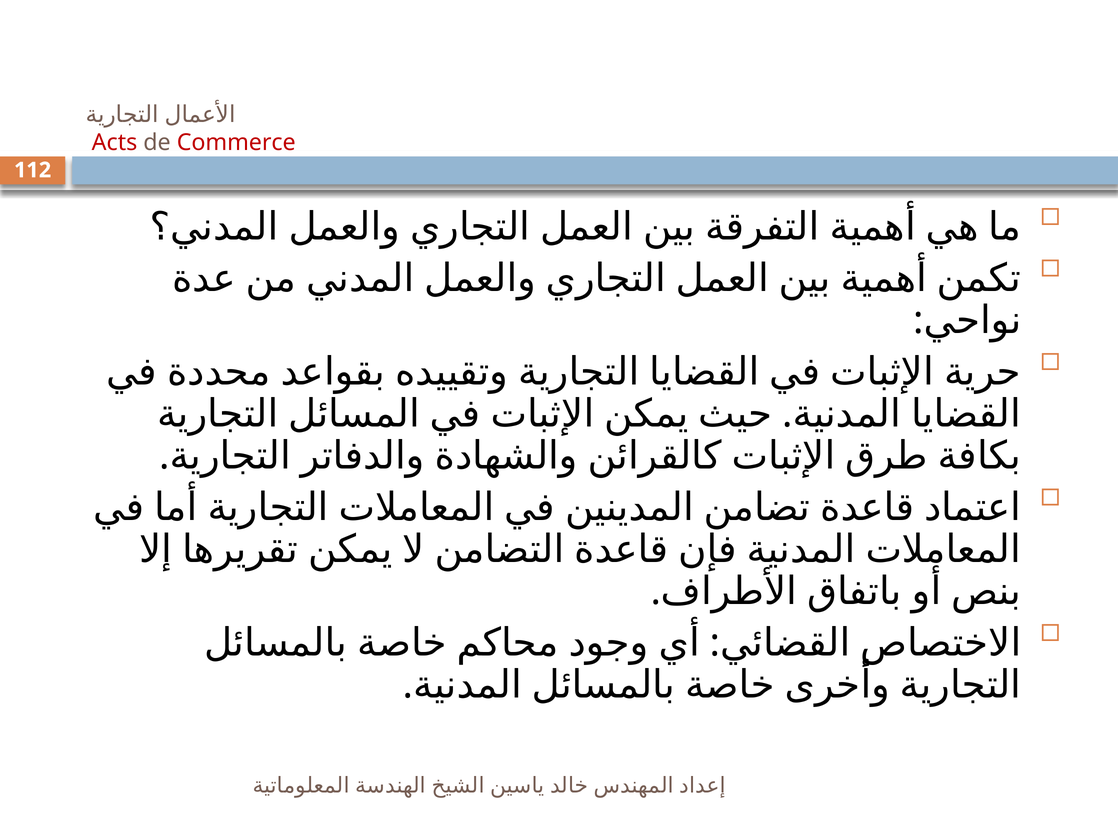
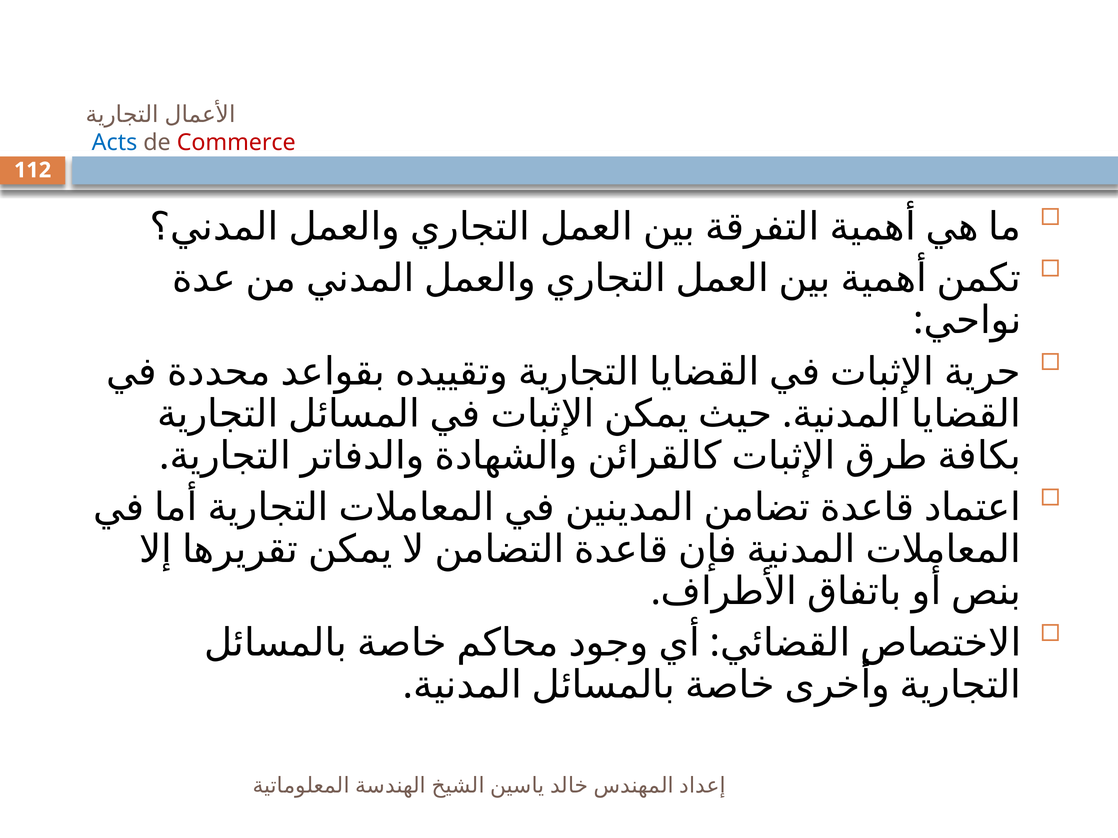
Acts colour: red -> blue (115, 142)
